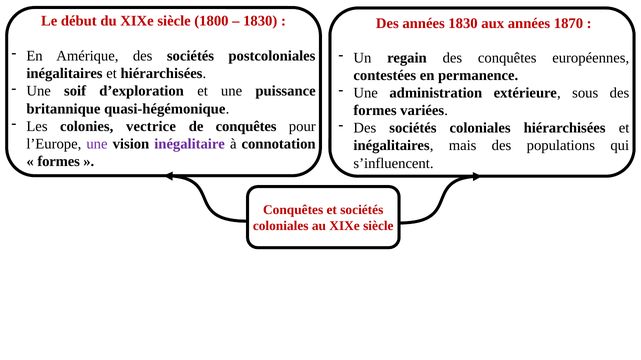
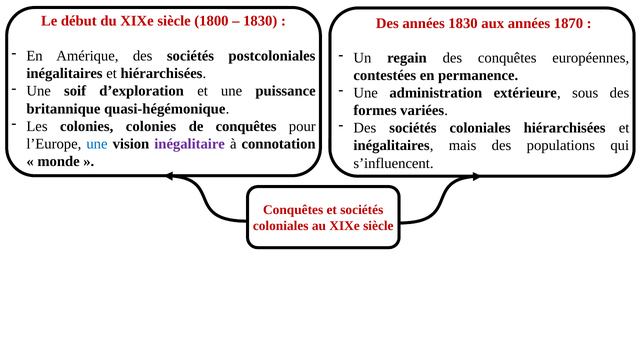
colonies vectrice: vectrice -> colonies (151, 127)
une colour: purple -> blue (97, 144)
formes: formes -> monde (59, 162)
